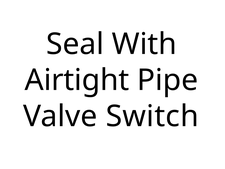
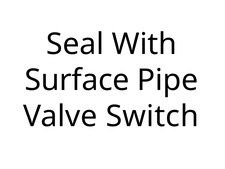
Airtight: Airtight -> Surface (77, 80)
